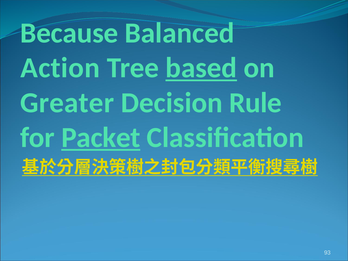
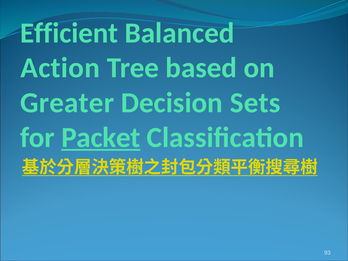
Because: Because -> Efficient (69, 33)
based underline: present -> none (201, 68)
Rule: Rule -> Sets (255, 103)
